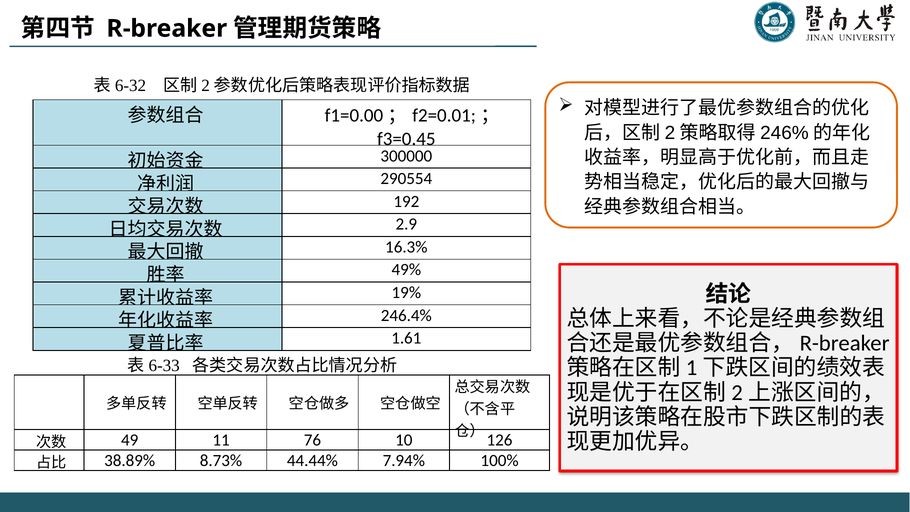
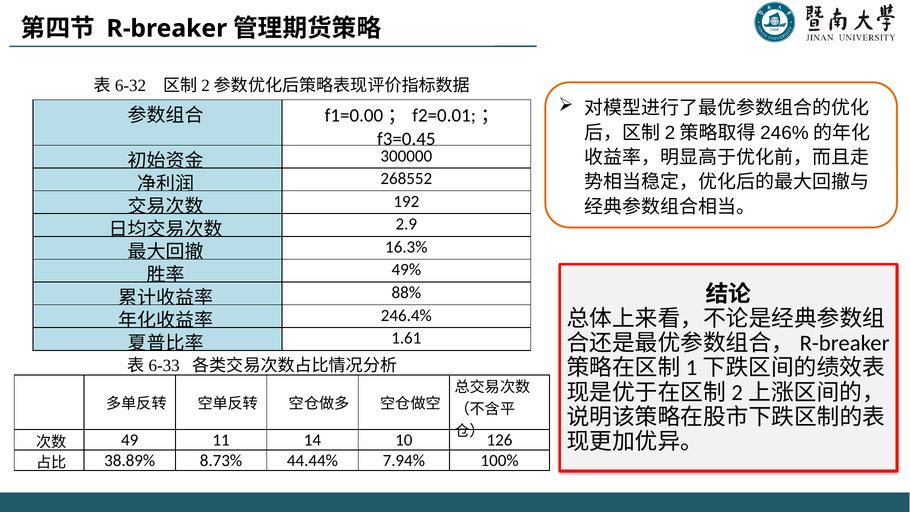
290554: 290554 -> 268552 (406, 179)
19%: 19% -> 88% (406, 293)
76: 76 -> 14 (312, 440)
